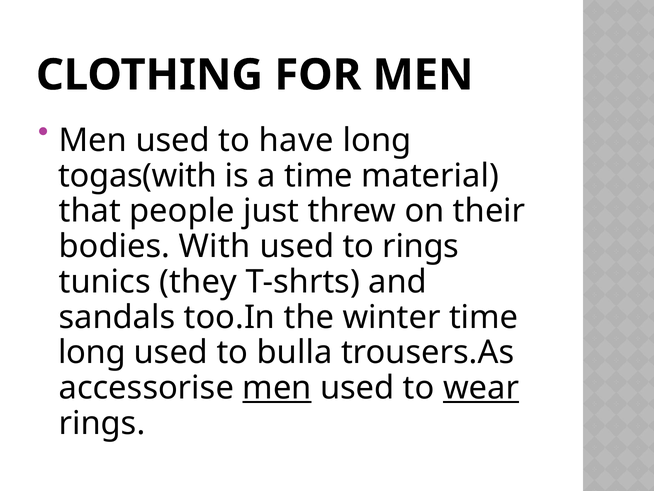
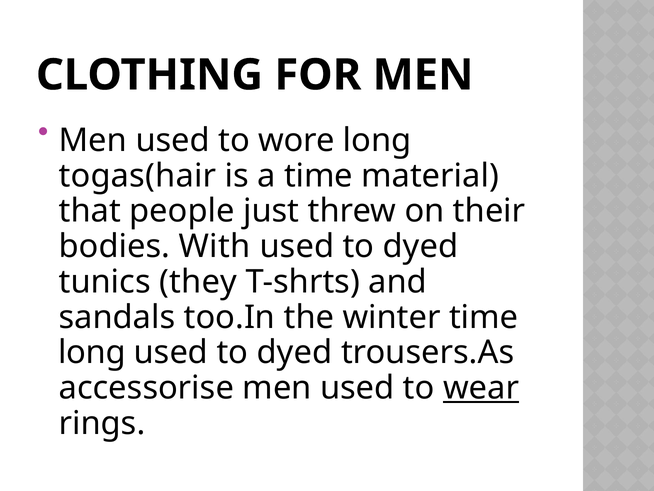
have: have -> wore (297, 140)
togas(with: togas(with -> togas(hair (137, 176)
rings: rings -> dyed (421, 246)
bulla: bulla -> dyed (295, 352)
men underline: present -> none (277, 388)
